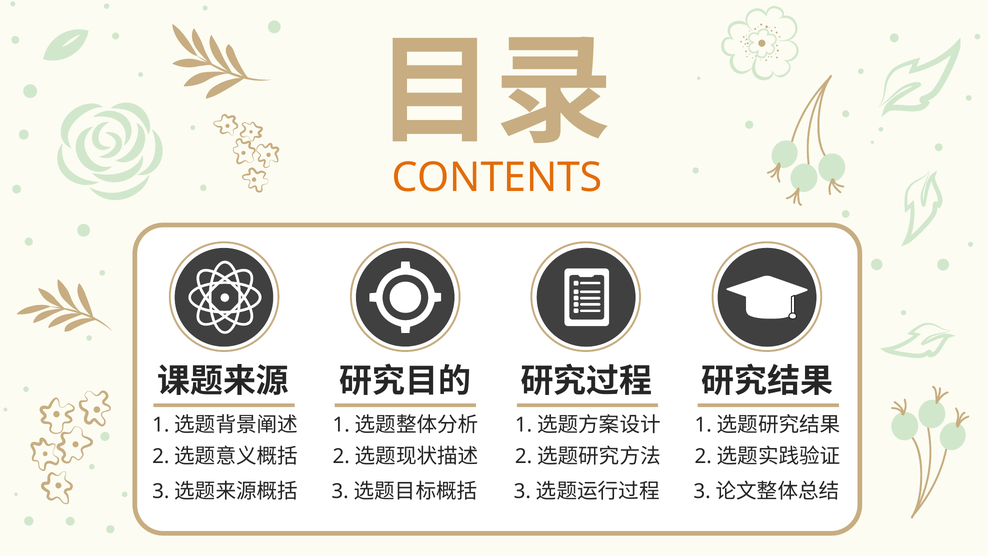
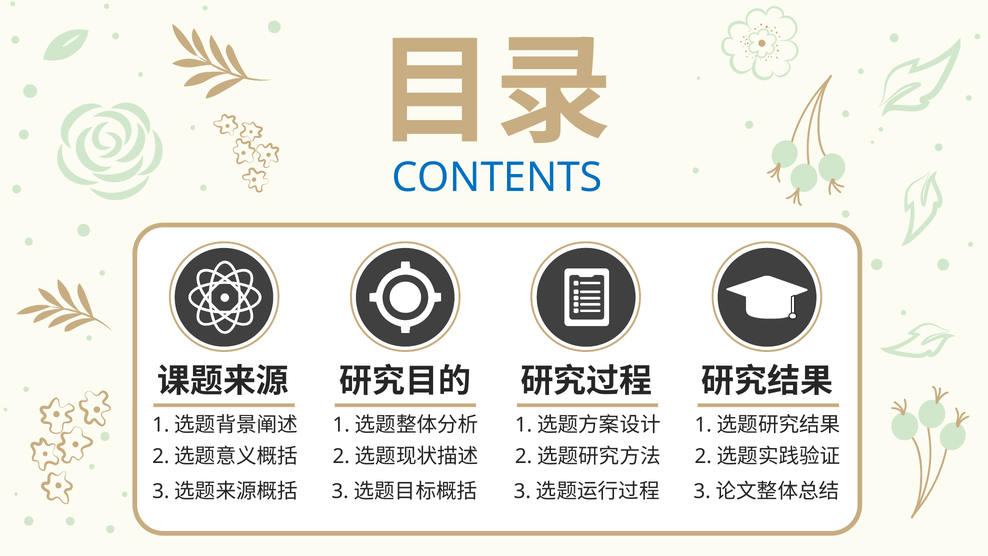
CONTENTS colour: orange -> blue (497, 178)
